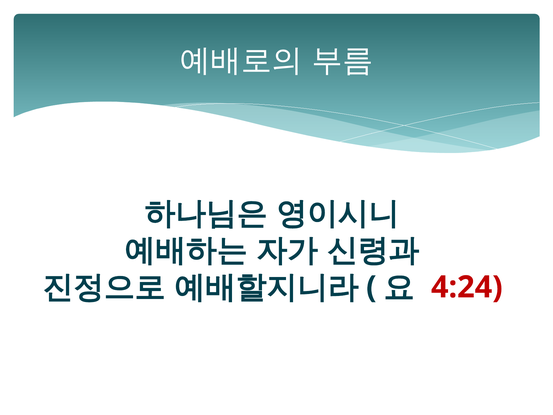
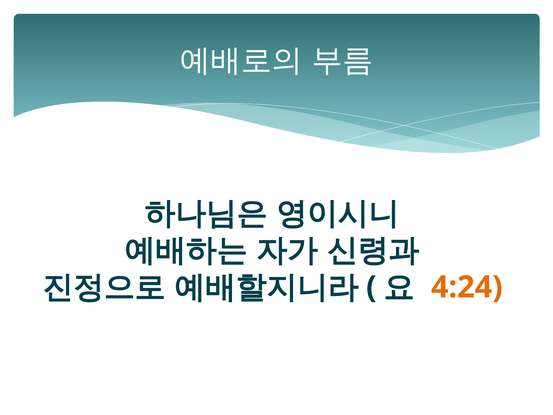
4:24 colour: red -> orange (467, 287)
